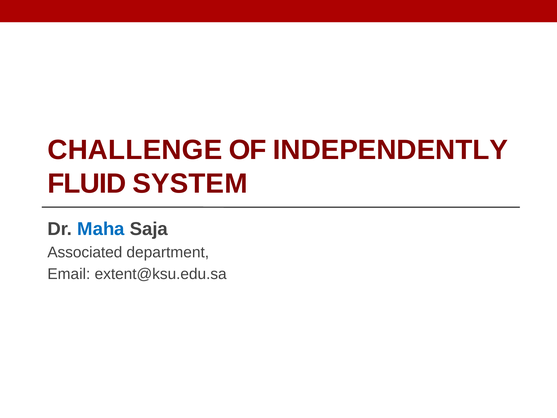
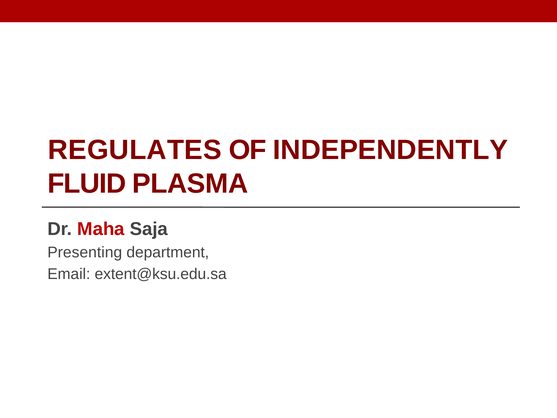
CHALLENGE: CHALLENGE -> REGULATES (135, 150)
SYSTEM: SYSTEM -> PLASMA (190, 183)
Maha colour: blue -> red (101, 229)
Associated: Associated -> Presenting (85, 252)
